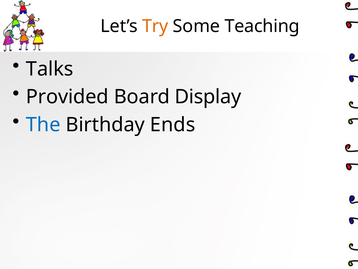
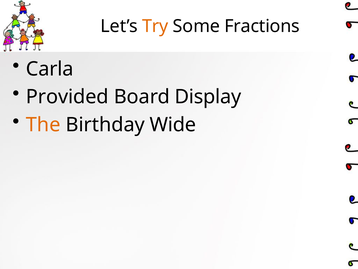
Teaching: Teaching -> Fractions (262, 26)
Talks: Talks -> Carla (50, 69)
The colour: blue -> orange (43, 124)
Ends: Ends -> Wide (173, 124)
